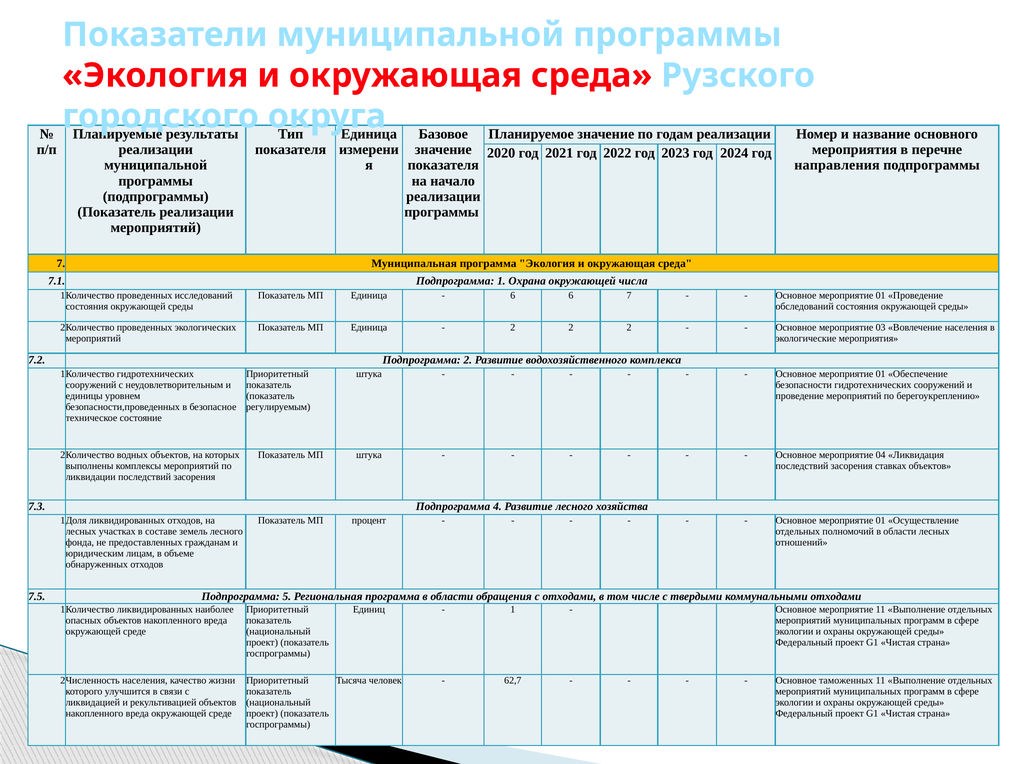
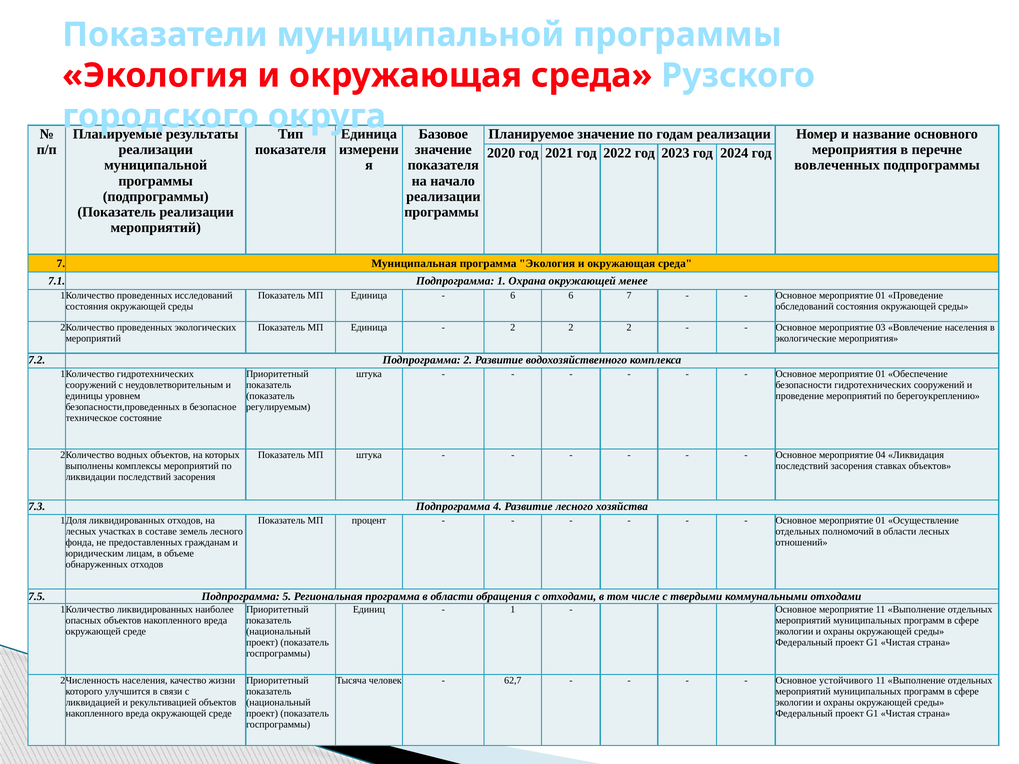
направления: направления -> вовлеченных (837, 165)
числа: числа -> менее (633, 281)
таможенных: таможенных -> устойчивого (846, 681)
